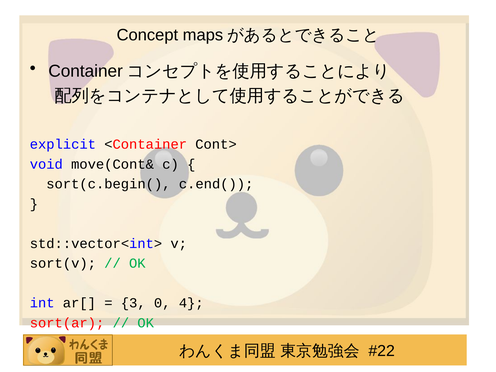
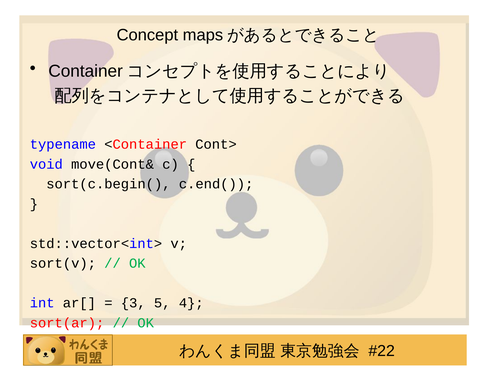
explicit: explicit -> typename (63, 144)
0: 0 -> 5 (162, 303)
